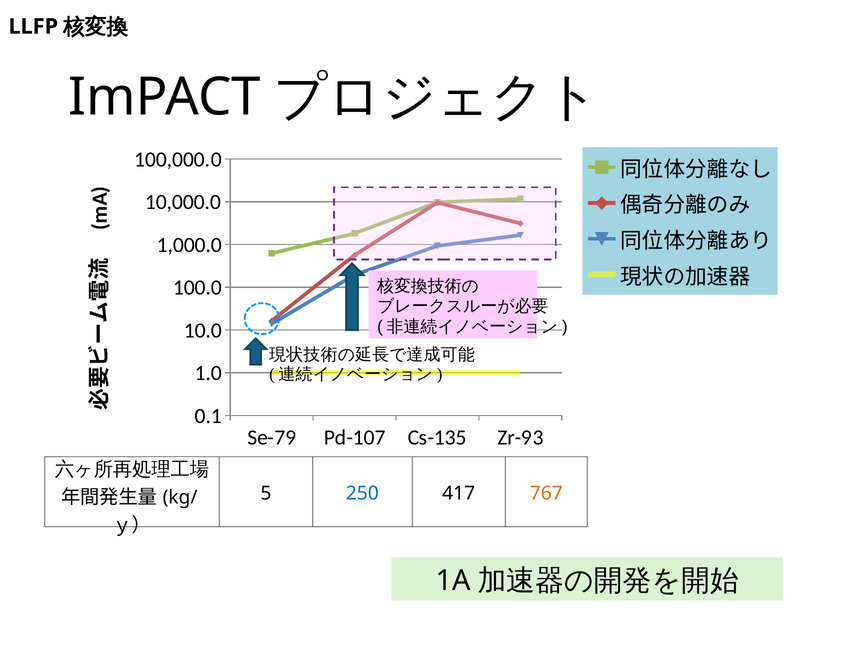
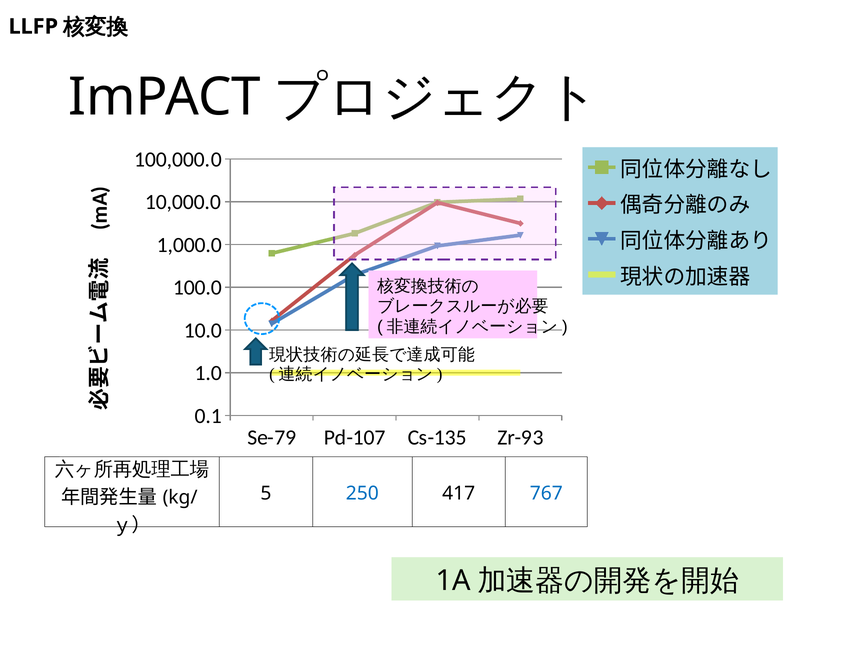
767 colour: orange -> blue (546, 493)
